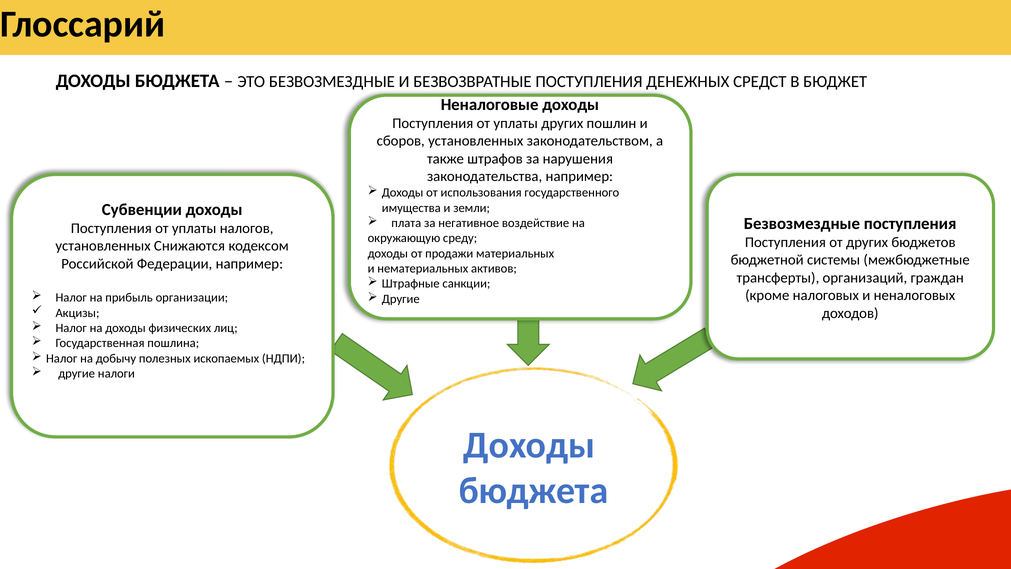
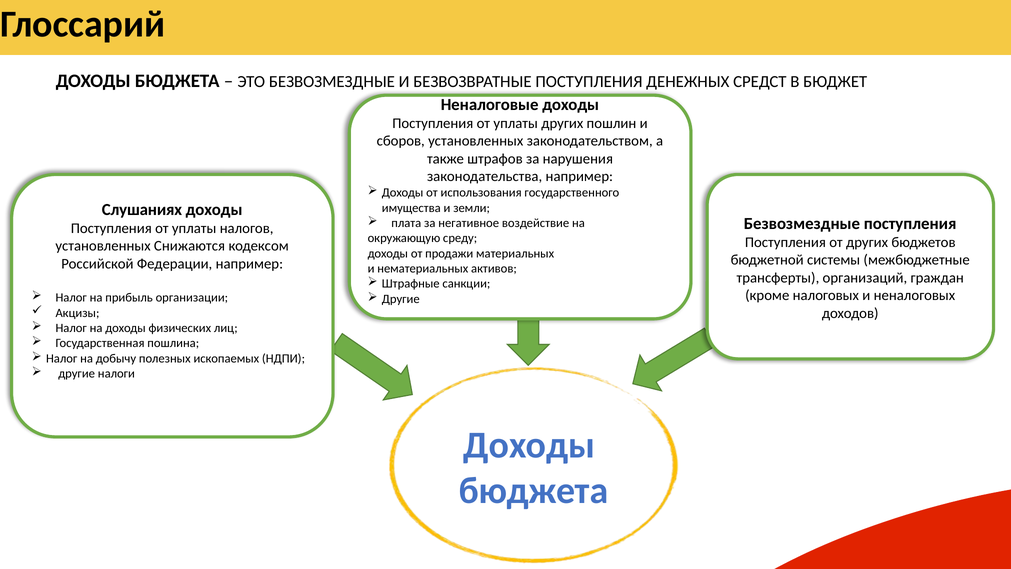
Субвенции: Субвенции -> Слушаниях (142, 209)
